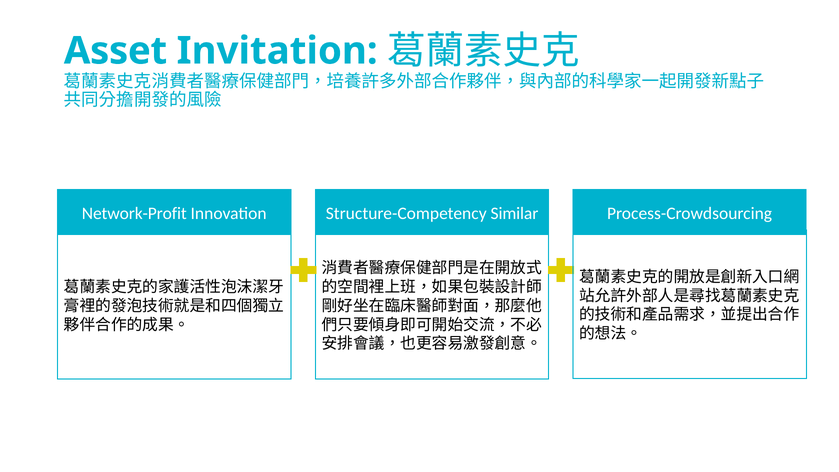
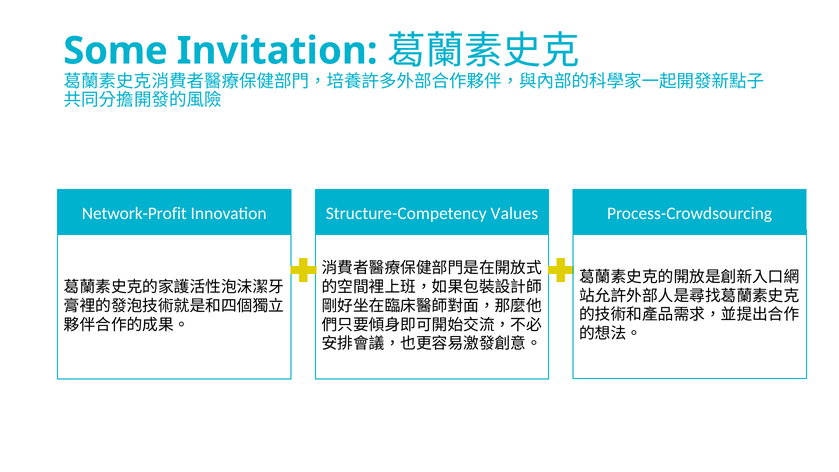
Asset: Asset -> Some (115, 51)
Similar: Similar -> Values (514, 213)
